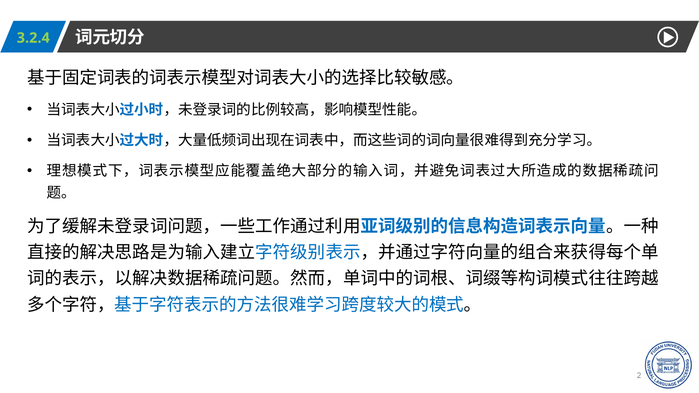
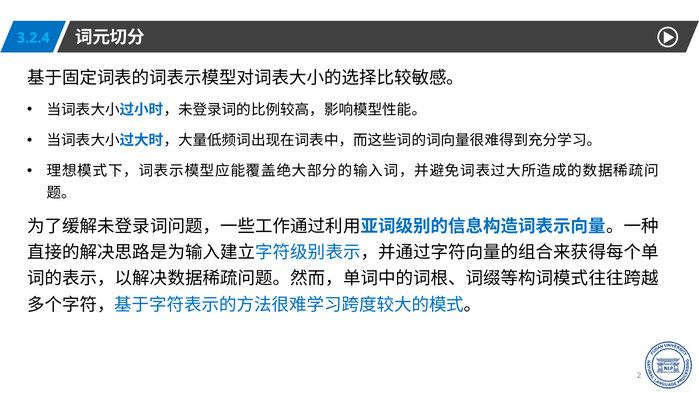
3.2.4 colour: light green -> light blue (33, 38)
